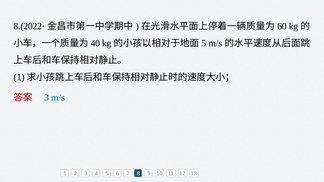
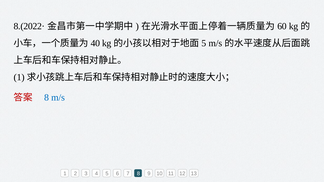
3: 3 -> 8 (47, 98)
